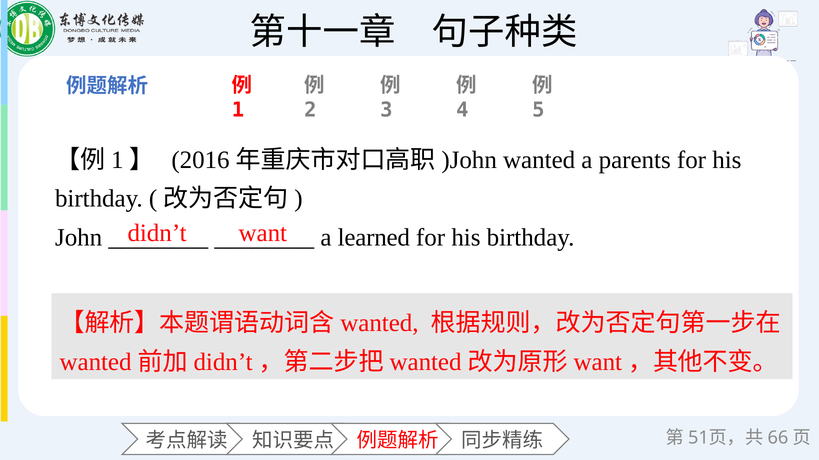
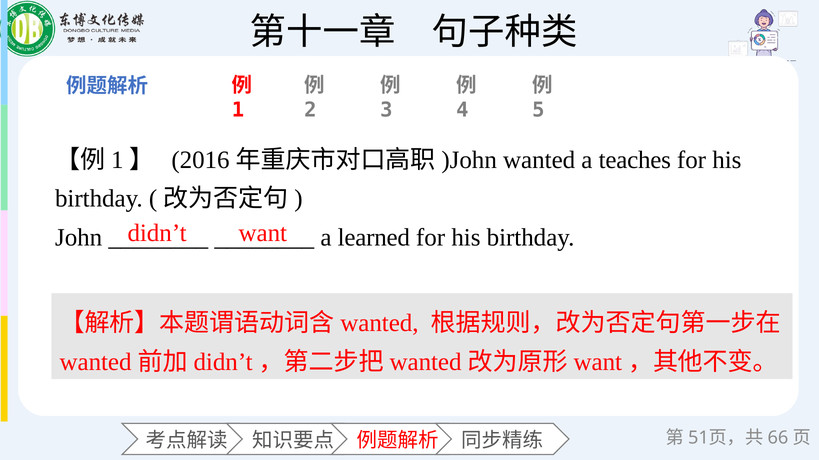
parents: parents -> teaches (635, 160)
